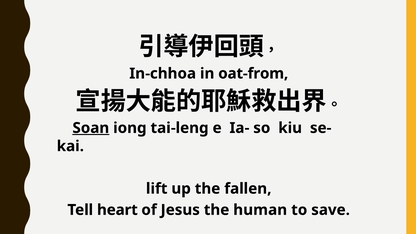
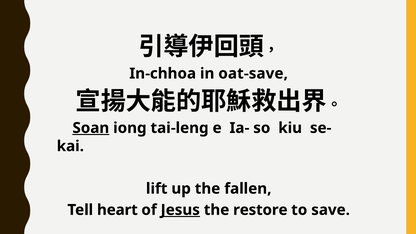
oat-from: oat-from -> oat-save (253, 74)
Jesus underline: none -> present (180, 210)
human: human -> restore (260, 210)
